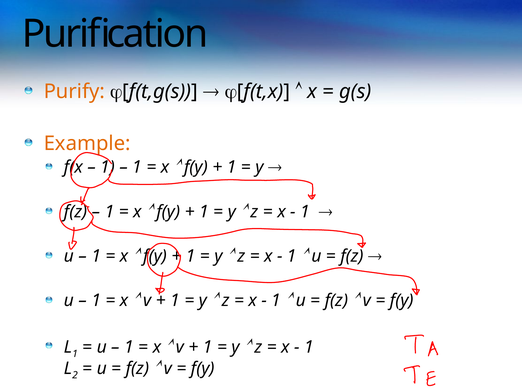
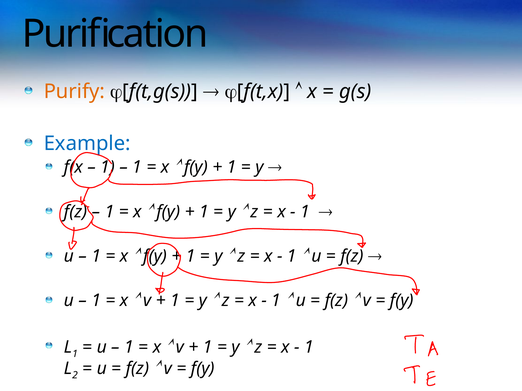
Example colour: orange -> blue (87, 144)
